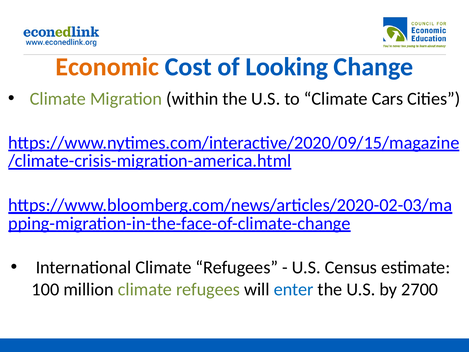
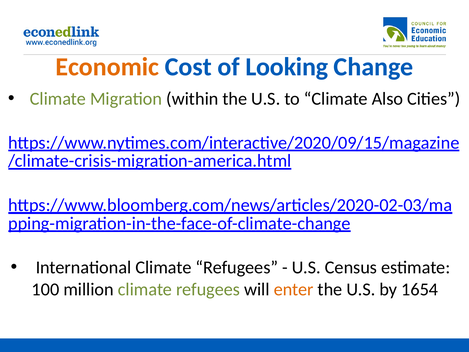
Cars: Cars -> Also (387, 99)
enter colour: blue -> orange (294, 289)
2700: 2700 -> 1654 (420, 289)
